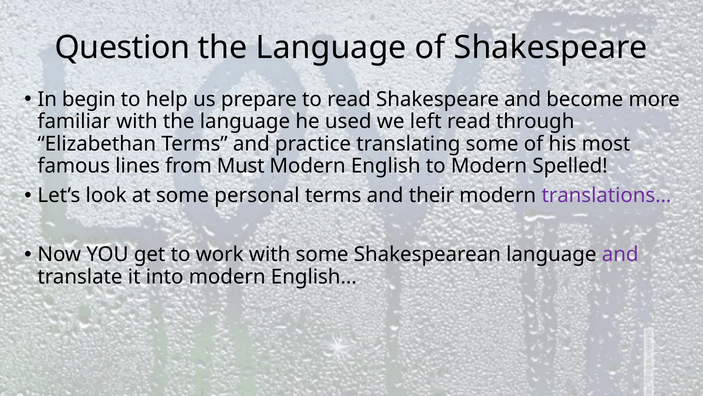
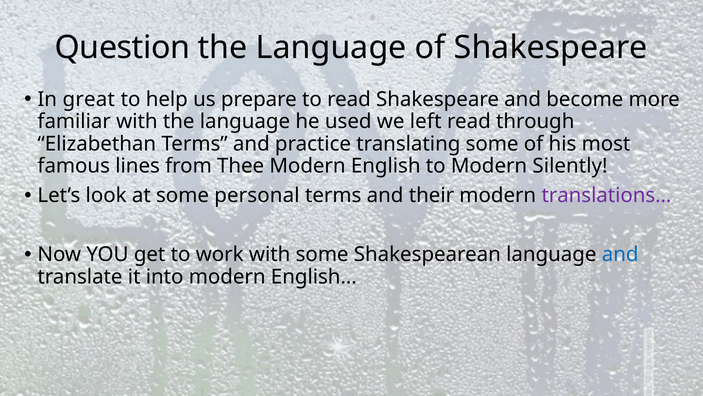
begin: begin -> great (89, 99)
Must: Must -> Thee (241, 166)
Spelled: Spelled -> Silently (570, 166)
and colour: purple -> blue (620, 254)
